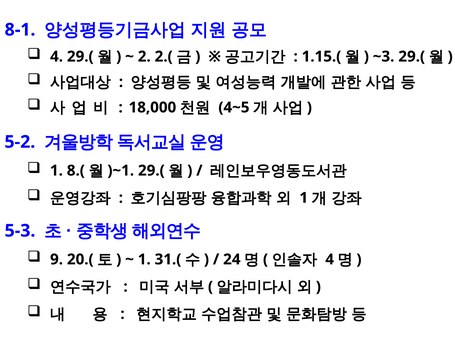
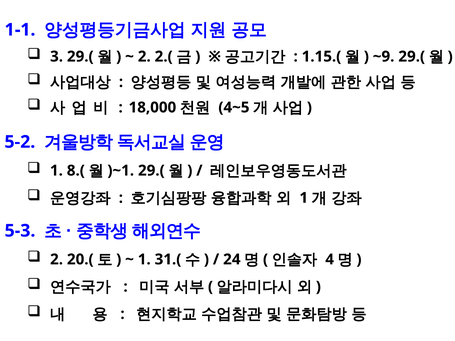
8-1: 8-1 -> 1-1 (20, 30)
4: 4 -> 3 (57, 57)
~3: ~3 -> ~9 (384, 57)
9: 9 -> 2 (57, 260)
